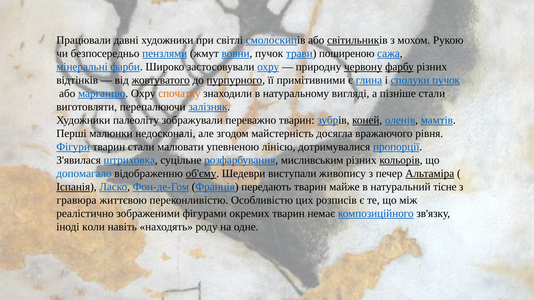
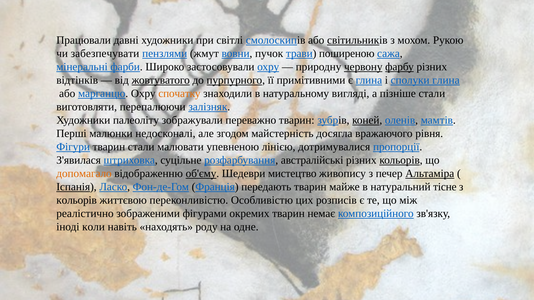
безпосередньо: безпосередньо -> забезпечувати (105, 54)
сполуки пучок: пучок -> глина (446, 80)
мисливським: мисливським -> австралійські (312, 160)
допомагало colour: blue -> orange (84, 174)
виступали: виступали -> мистецтво (292, 174)
гравюра: гравюра -> кольорів (77, 200)
